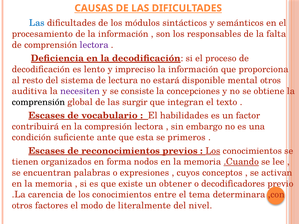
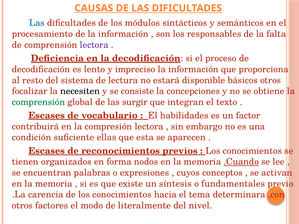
mental: mental -> básicos (243, 80)
auditiva: auditiva -> focalizar (30, 91)
necesiten colour: purple -> black (80, 91)
comprensión colour: black -> green (38, 102)
ante: ante -> ellas (107, 138)
primeros: primeros -> aparecen (187, 138)
Los underline: present -> none (213, 151)
obtener: obtener -> síntesis (175, 184)
decodificadores: decodificadores -> fundamentales (233, 184)
entre: entre -> hacia (165, 195)
